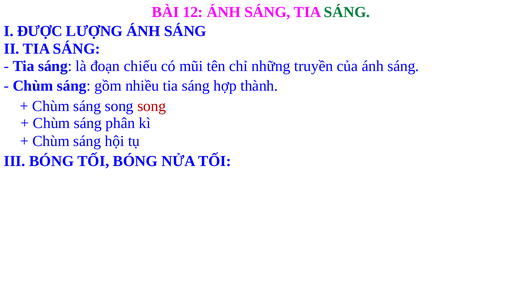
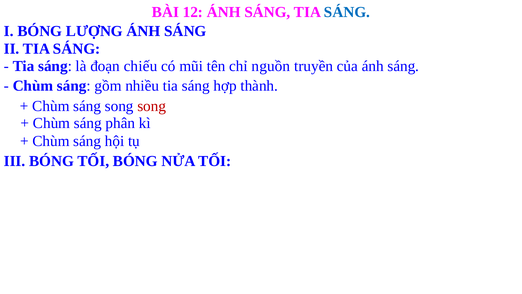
SÁNG colour: green -> blue (347, 12)
I ĐƯỢC: ĐƯỢC -> BÓNG (40, 31)
những: những -> nguồn (271, 66)
